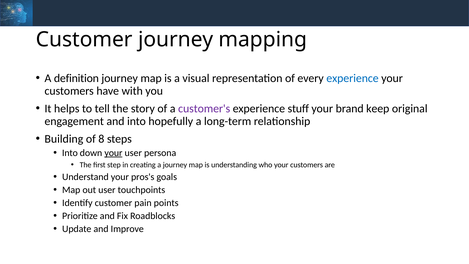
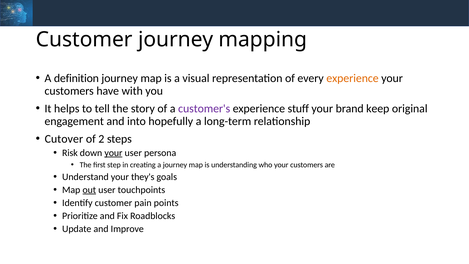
experience colour: blue -> orange (353, 78)
Building: Building -> Cutover (64, 139)
8: 8 -> 2 (101, 139)
Into: Into -> Risk (70, 153)
pros's: pros's -> they's (143, 177)
out underline: none -> present (89, 190)
